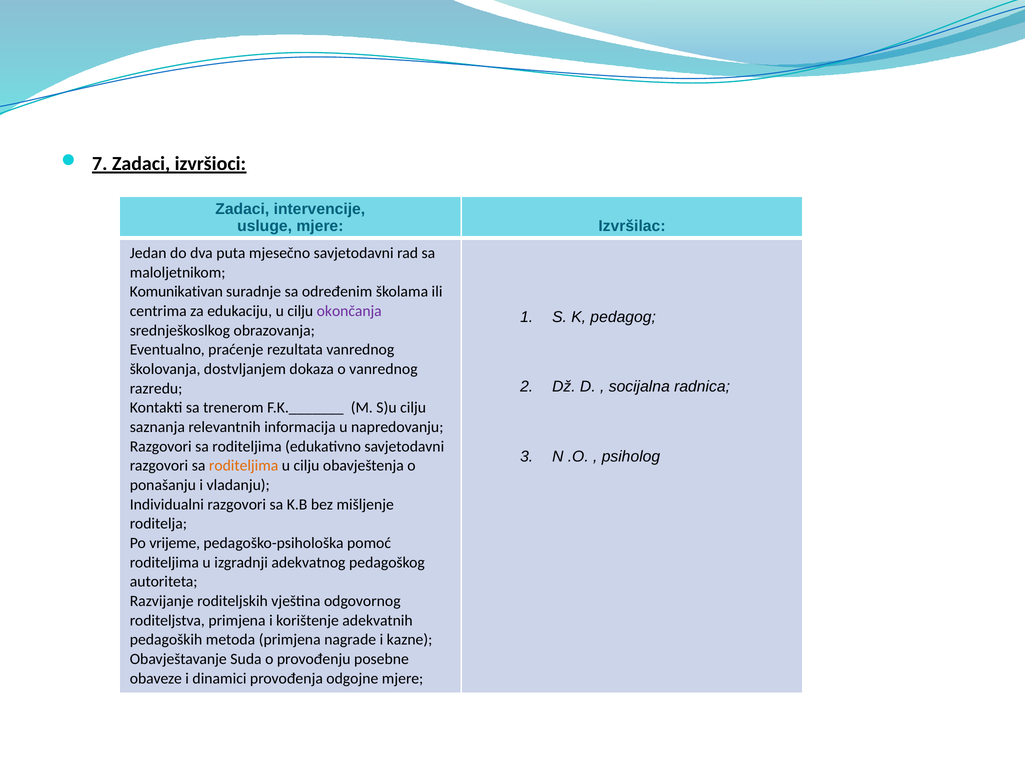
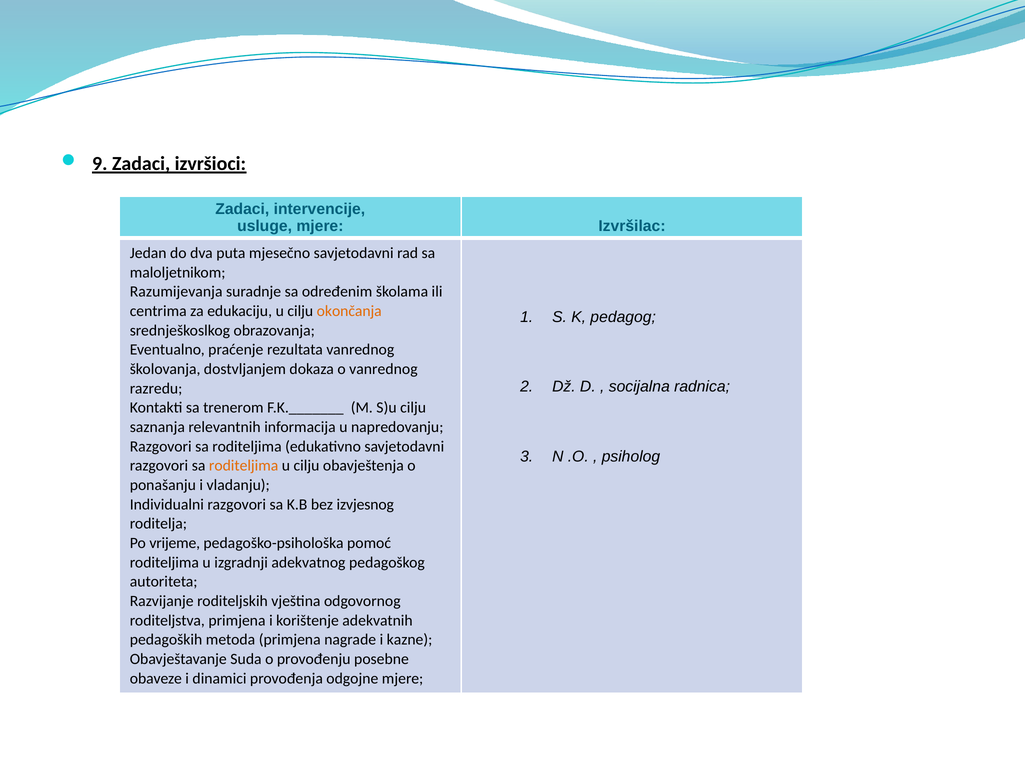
7: 7 -> 9 (100, 164)
Komunikativan: Komunikativan -> Razumijevanja (176, 292)
okončanja colour: purple -> orange (349, 311)
mišljenje: mišljenje -> izvjesnog (365, 504)
